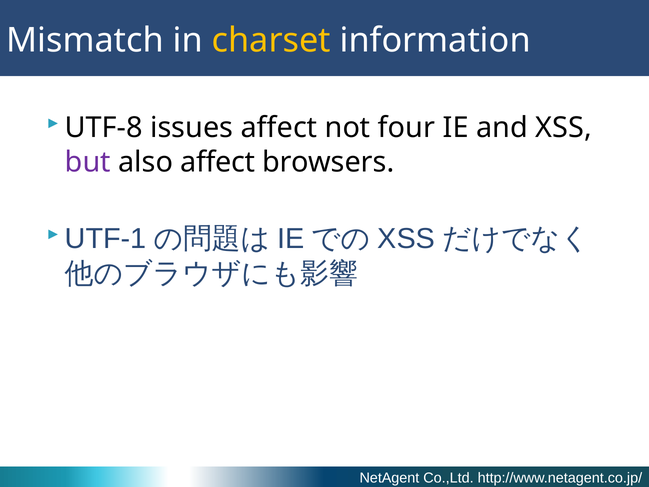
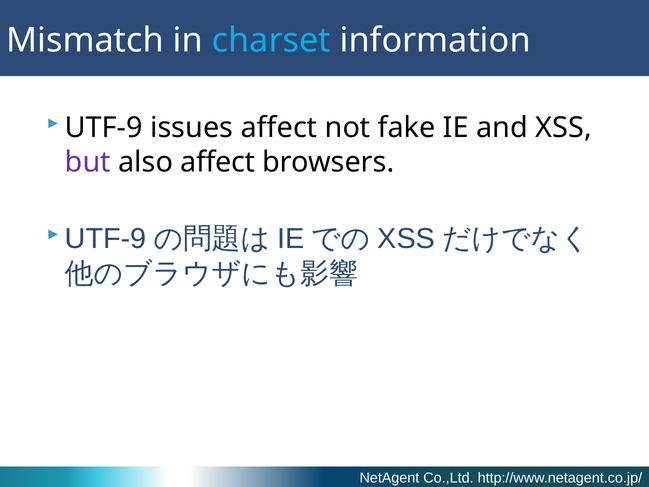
charset colour: yellow -> light blue (271, 40)
UTF-8: UTF-8 -> UTF-9 (104, 128)
four: four -> fake (407, 128)
UTF-1: UTF-1 -> UTF-9 (106, 239)
